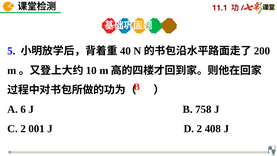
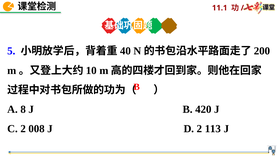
6: 6 -> 8 (23, 109)
758: 758 -> 420 (203, 109)
001: 001 -> 008 (37, 129)
408: 408 -> 113 (213, 129)
